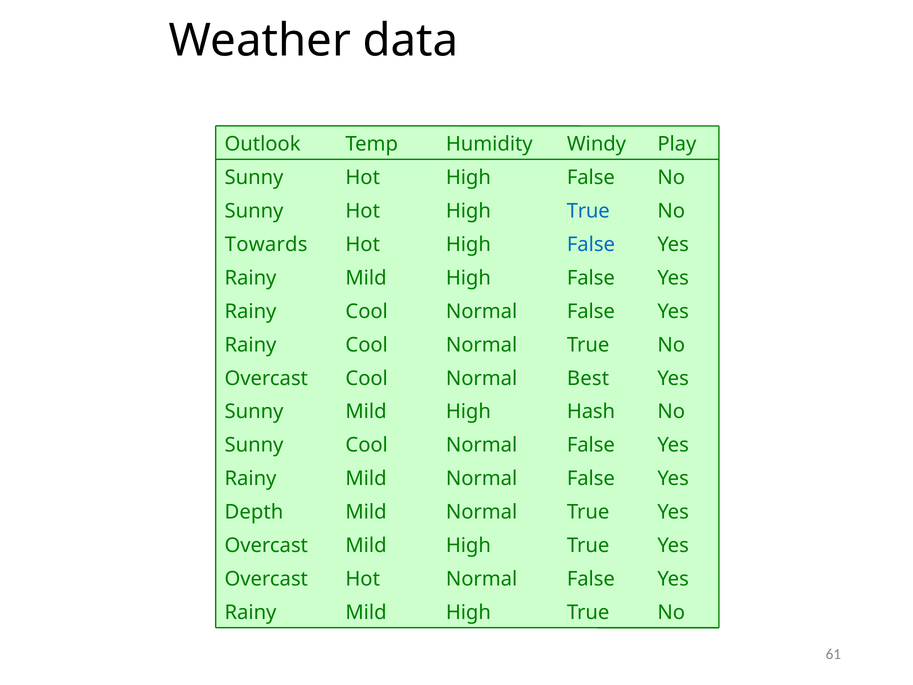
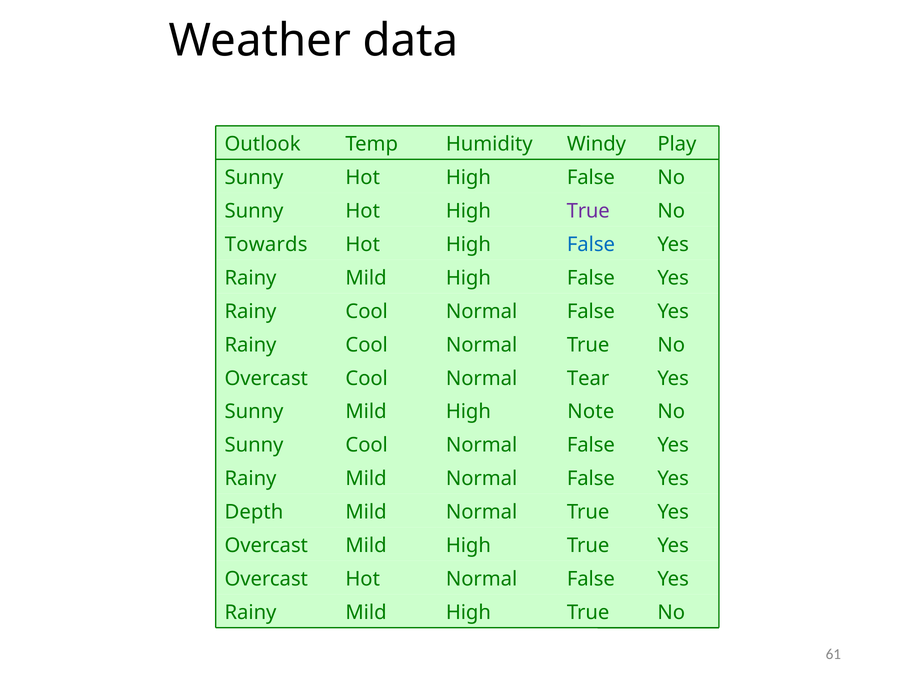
True colour: blue -> purple (588, 211)
Best: Best -> Tear (588, 378)
Hash: Hash -> Note (591, 412)
